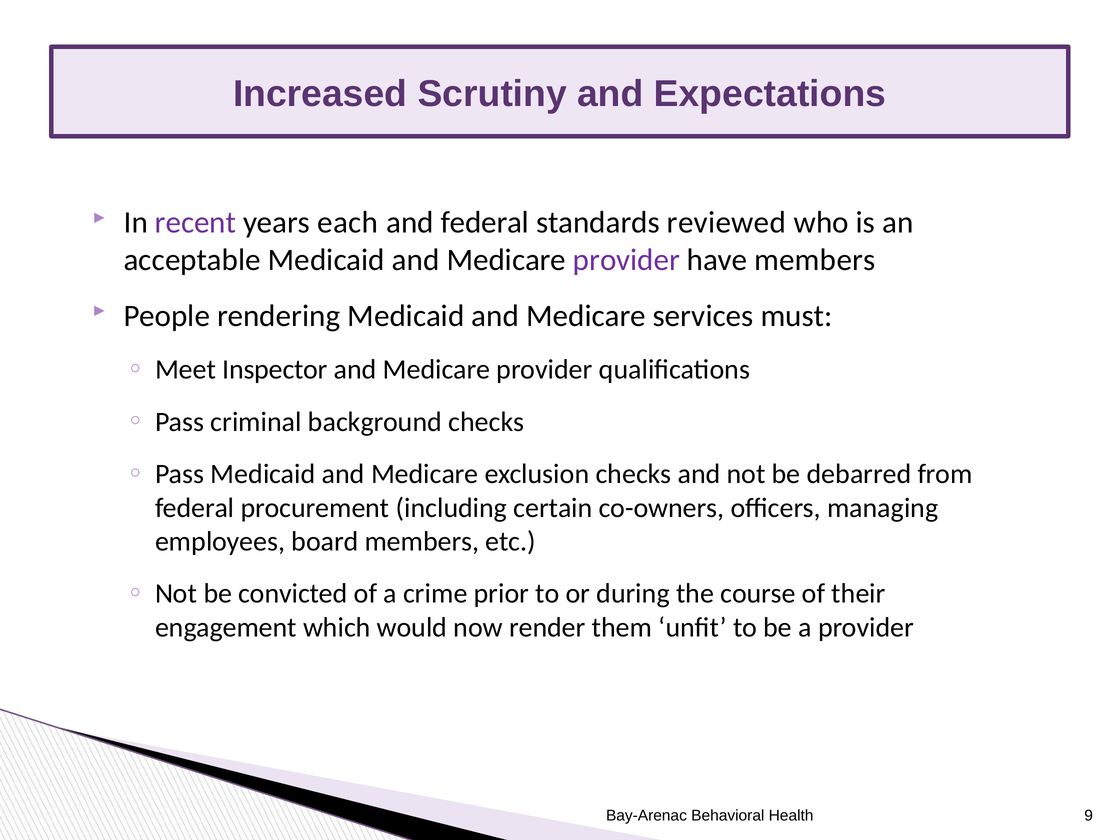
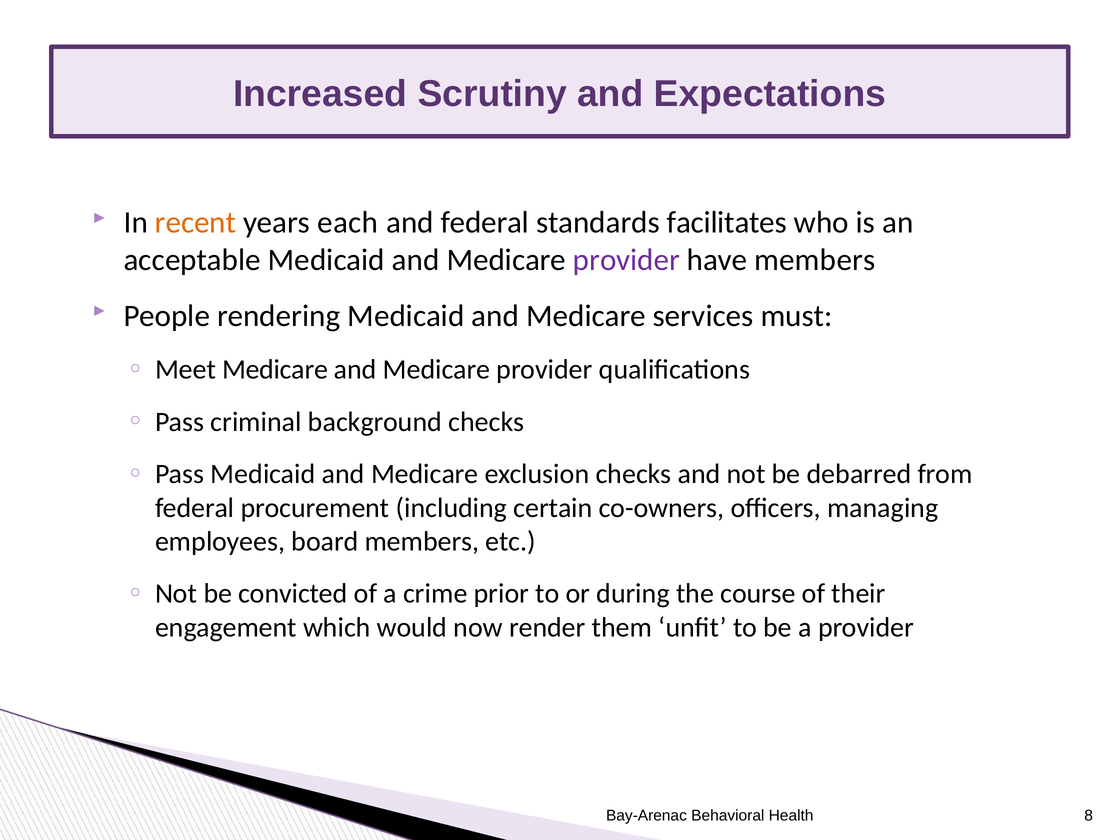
recent colour: purple -> orange (196, 222)
reviewed: reviewed -> facilitates (727, 222)
Meet Inspector: Inspector -> Medicare (275, 370)
9: 9 -> 8 (1089, 816)
